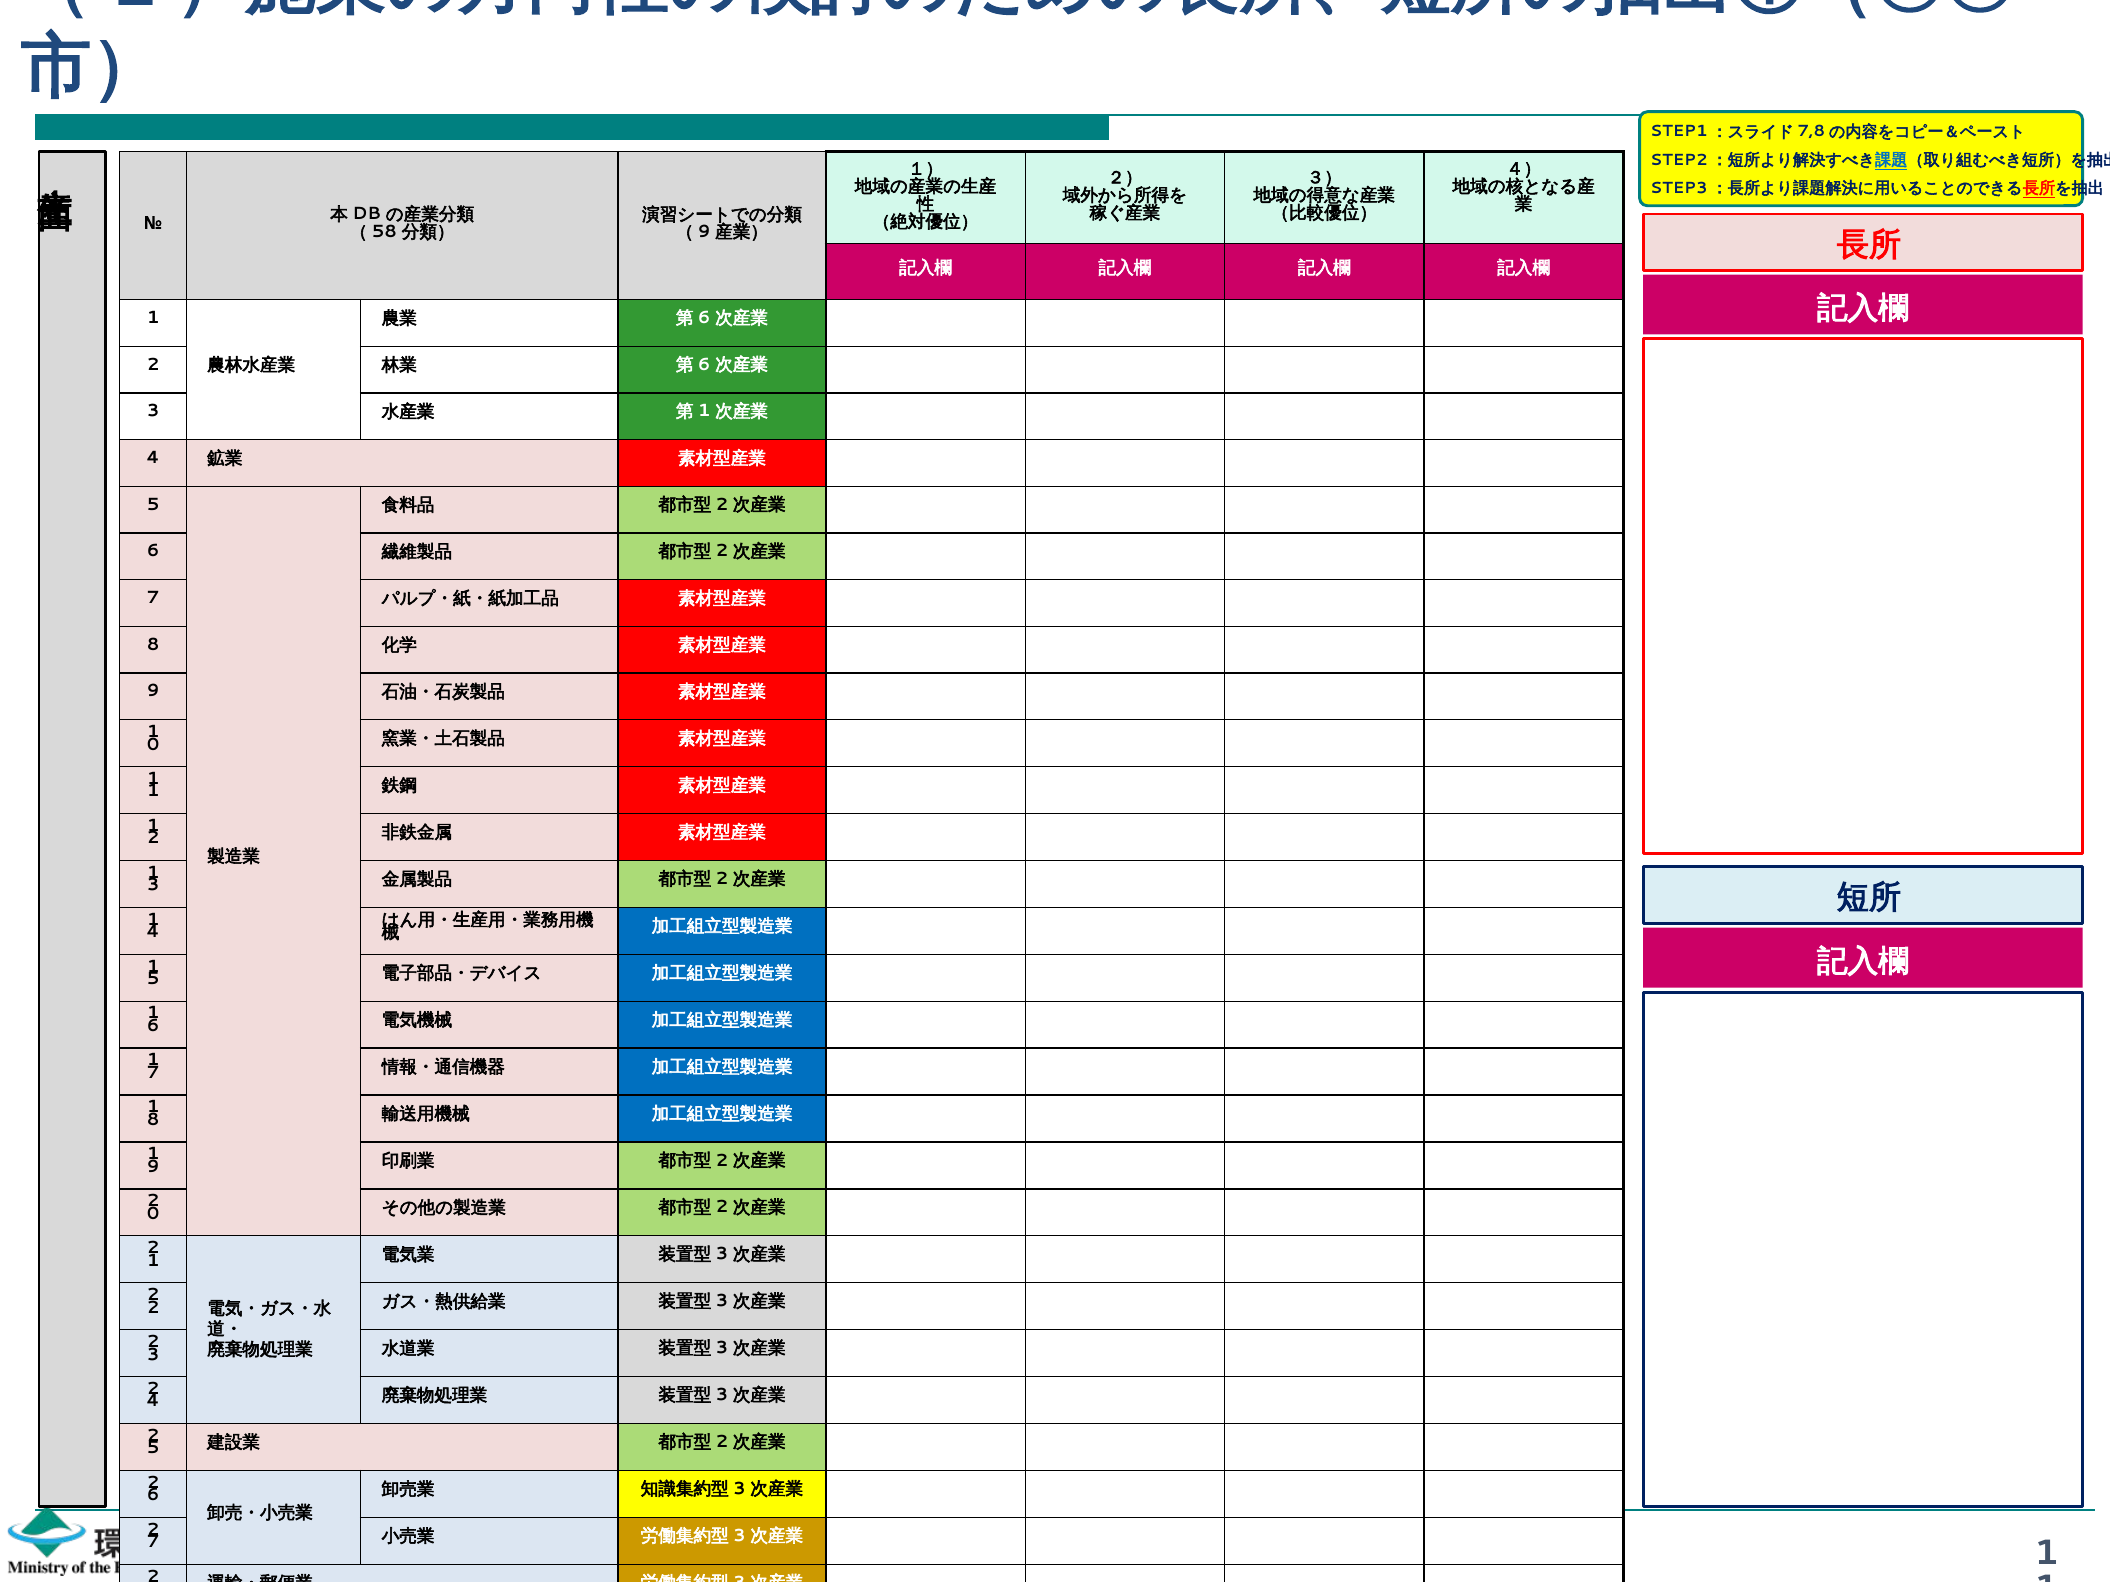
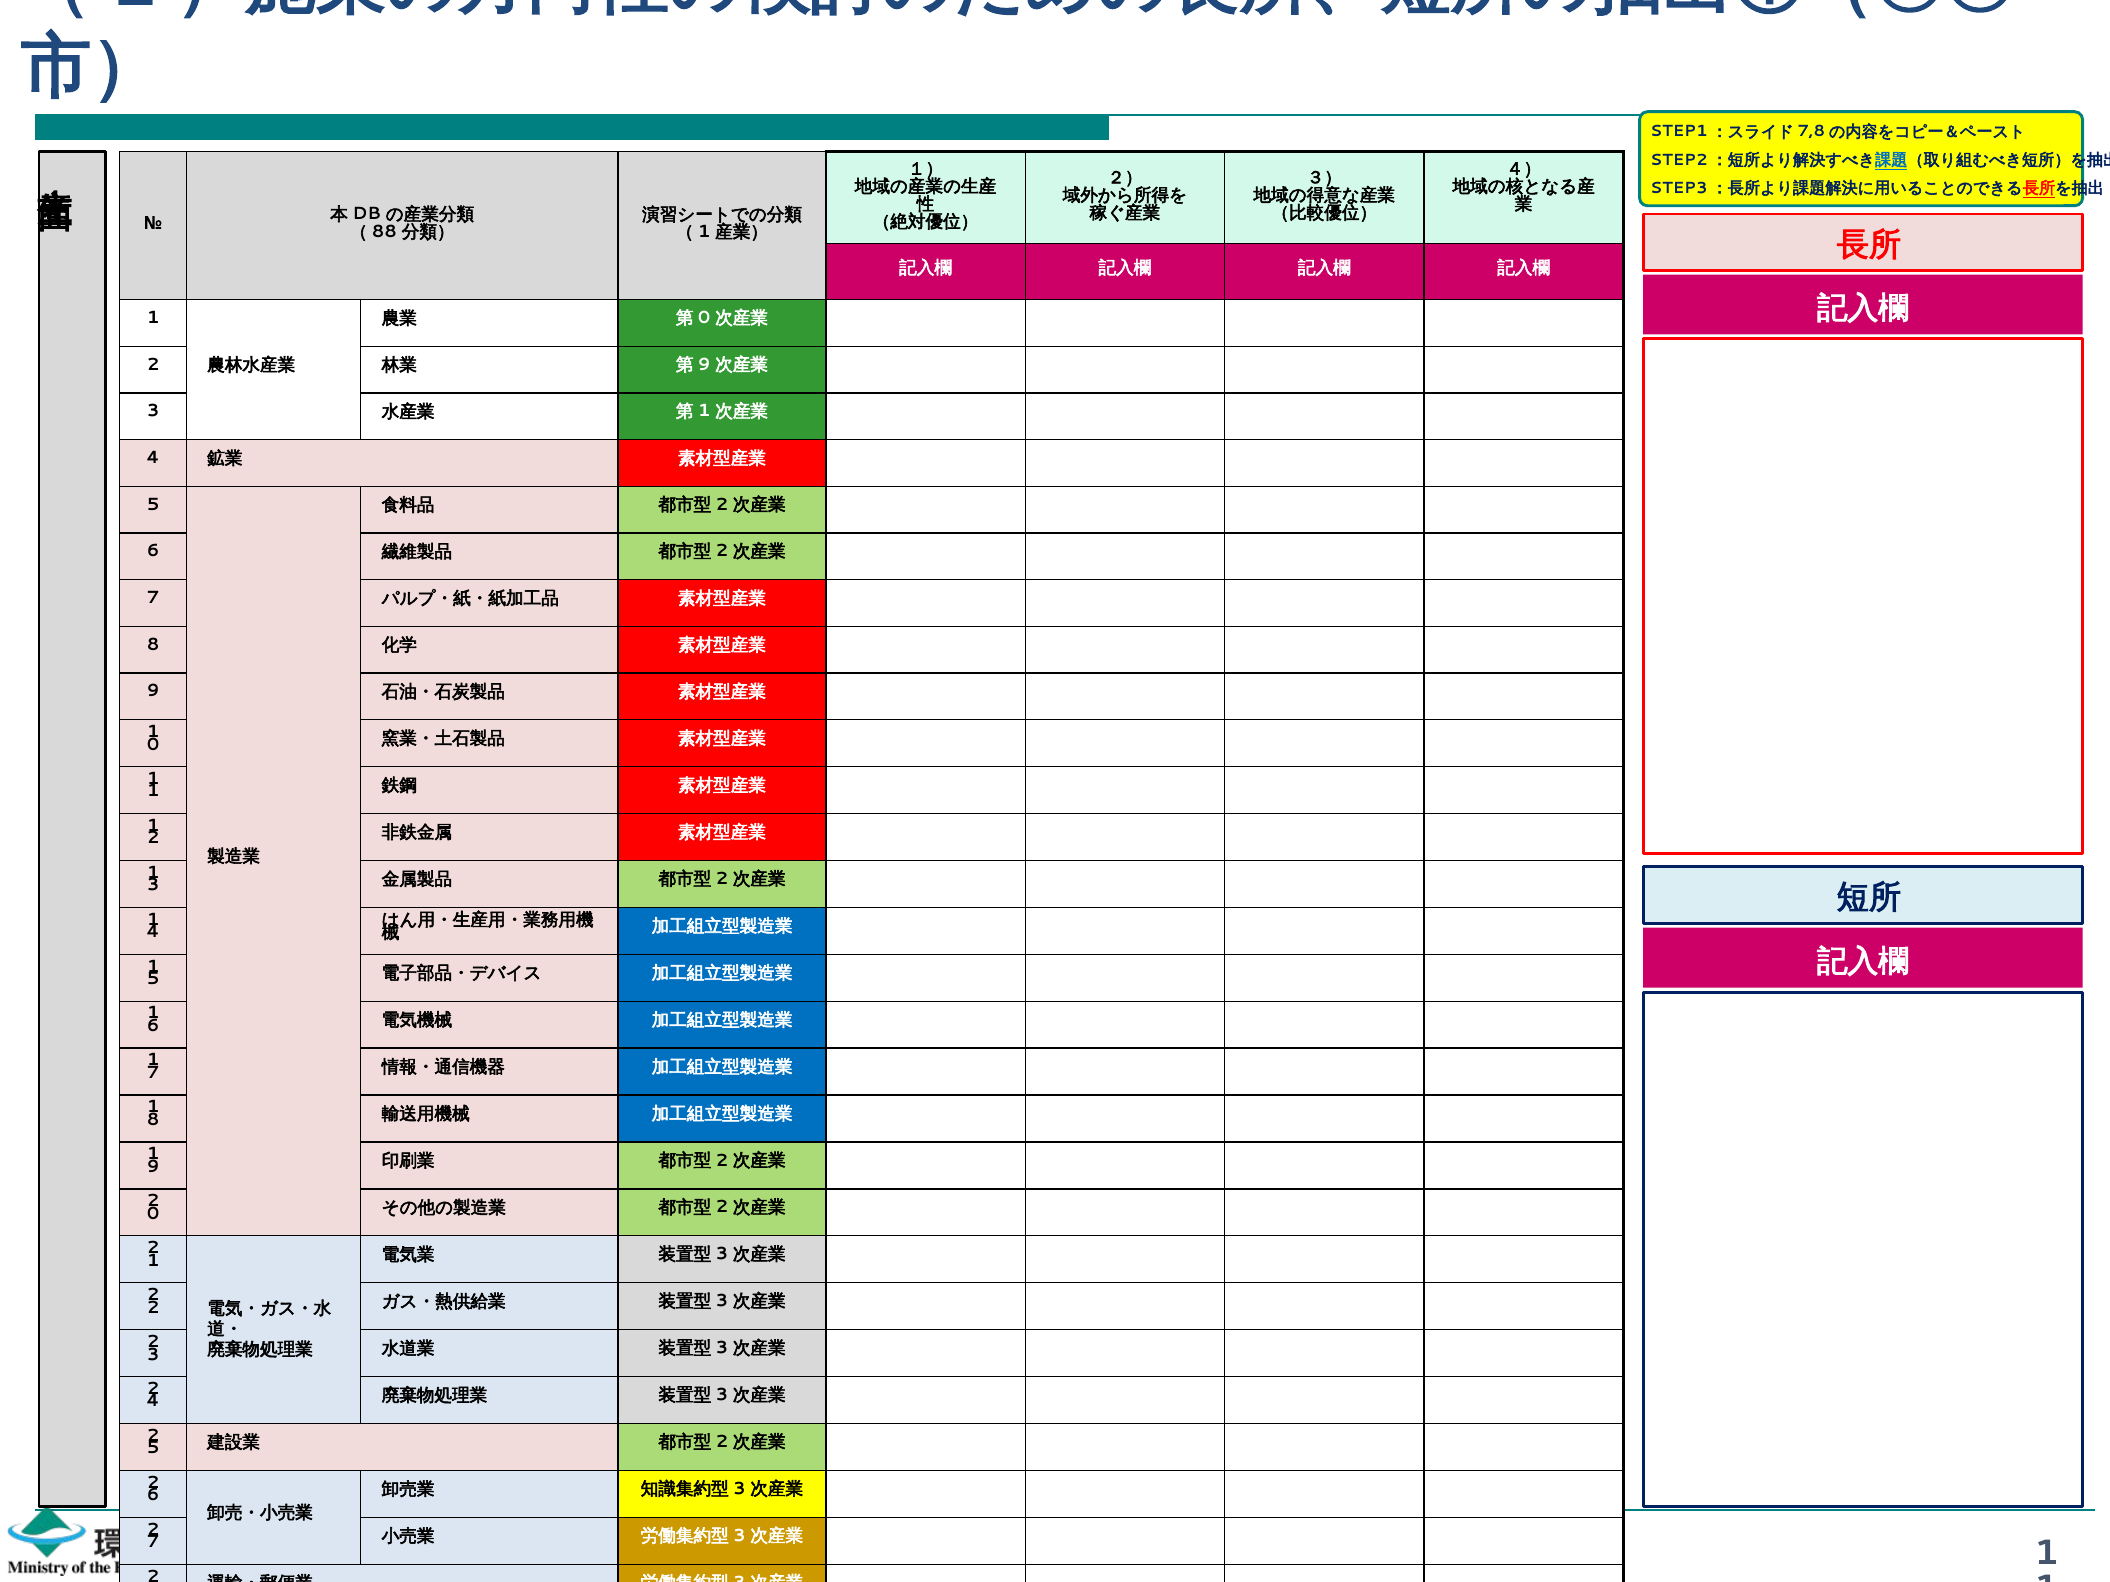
58: 58 -> 88 (384, 232)
9: 9 -> 1 (704, 232)
6: 6 -> 0 (704, 318)
6: 6 -> 9 (704, 365)
